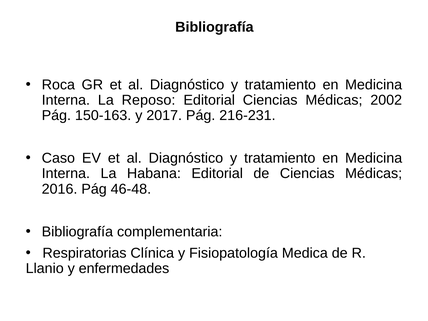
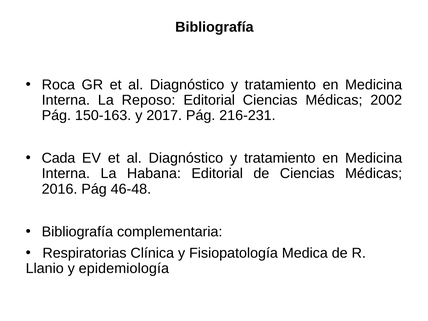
Caso: Caso -> Cada (58, 158)
enfermedades: enfermedades -> epidemiología (124, 268)
